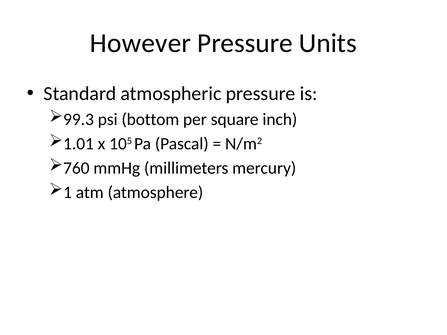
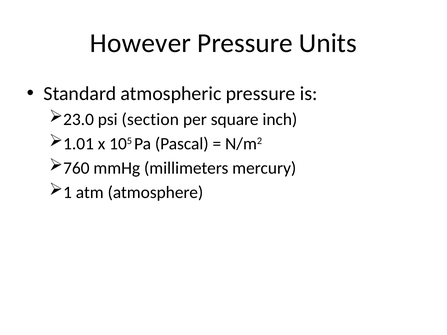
99.3: 99.3 -> 23.0 (79, 119)
bottom: bottom -> section (150, 119)
